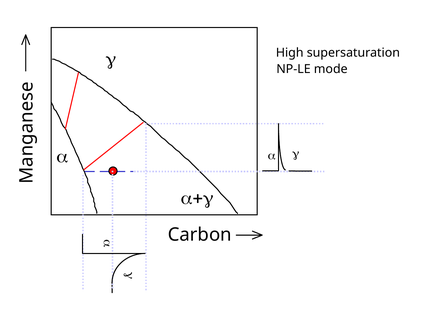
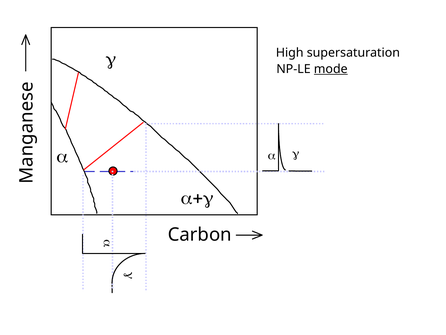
mode underline: none -> present (331, 69)
